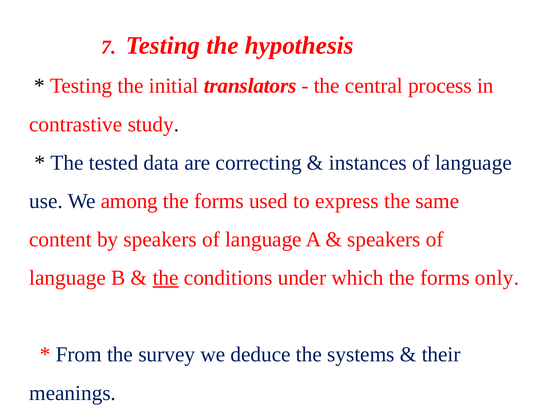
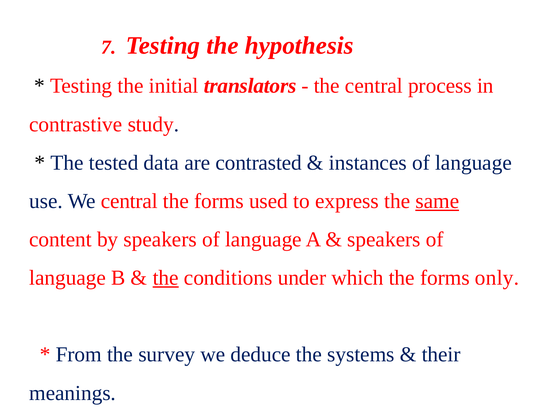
correcting: correcting -> contrasted (259, 163)
We among: among -> central (129, 201)
same underline: none -> present (437, 201)
